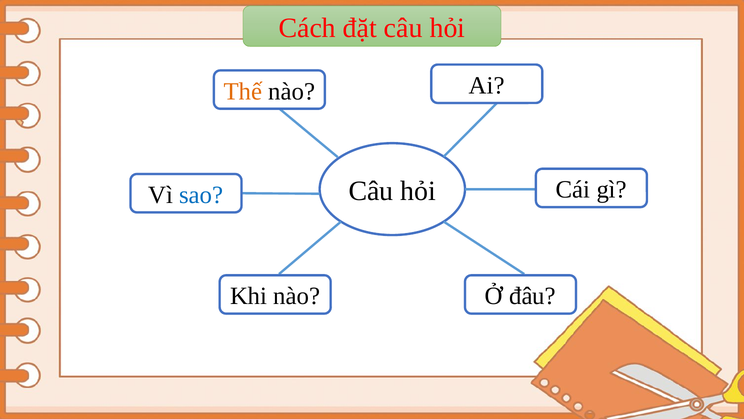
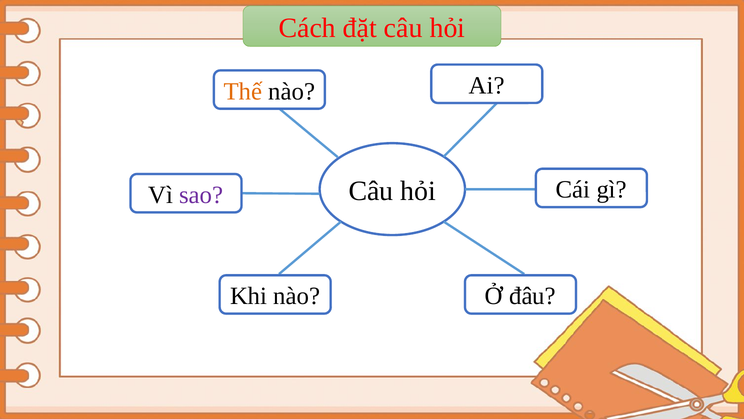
sao colour: blue -> purple (201, 195)
